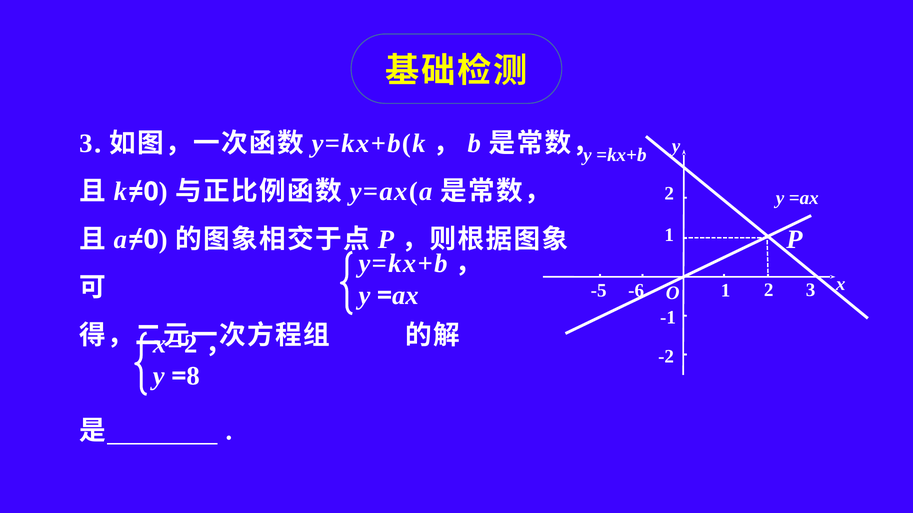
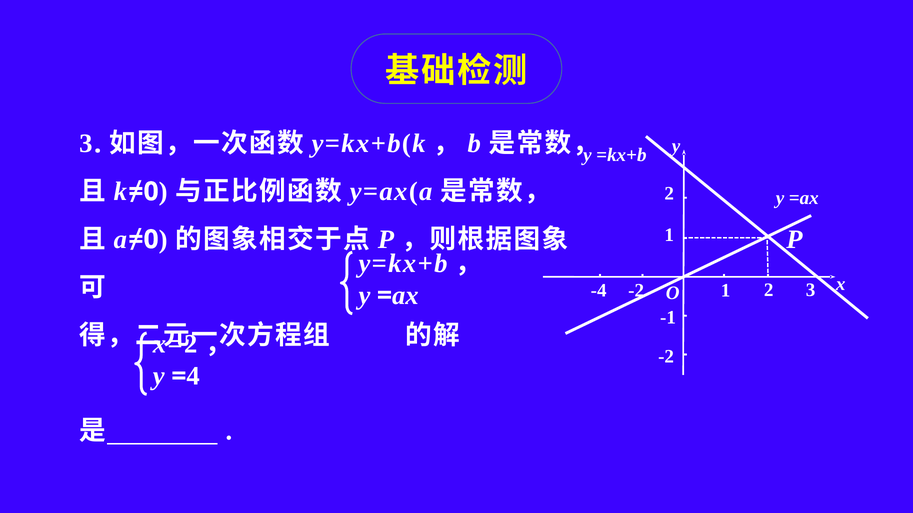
-5: -5 -> -4 (599, 291)
-6: -6 -> -2 (636, 291)
8: 8 -> 4 (193, 376)
